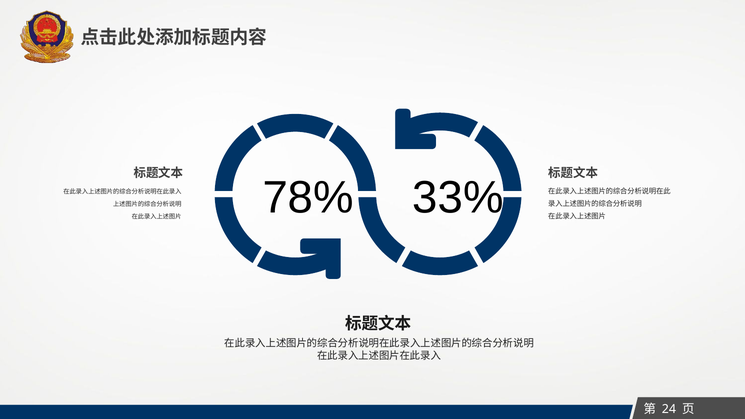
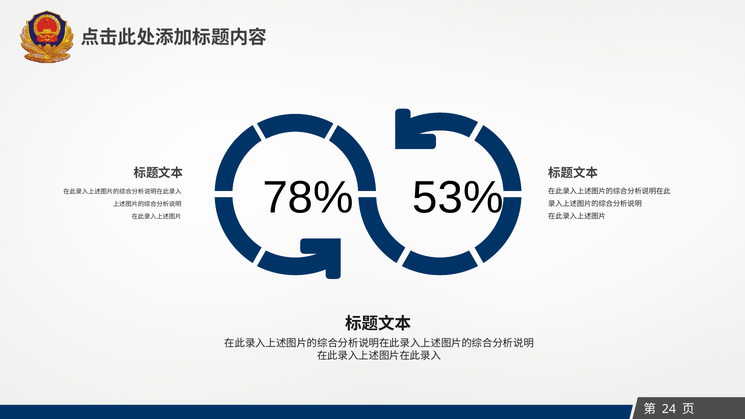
33%: 33% -> 53% (458, 198)
